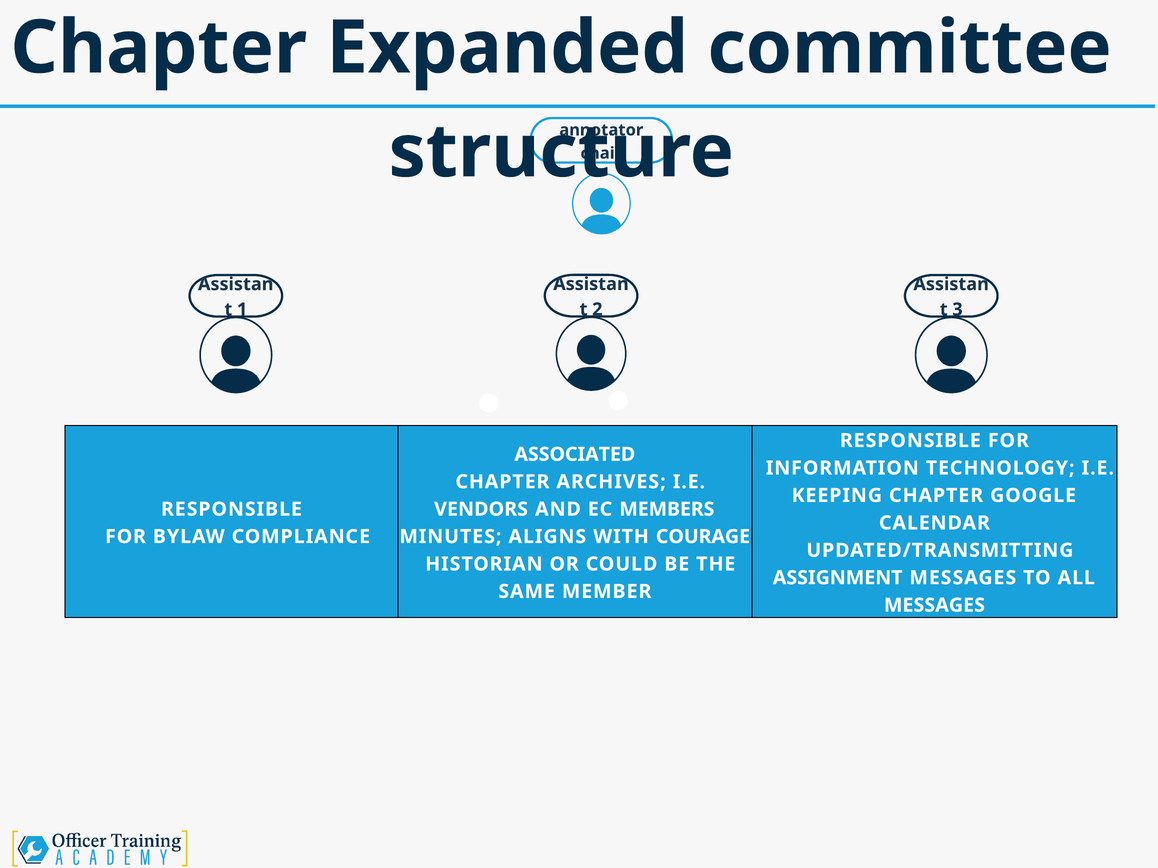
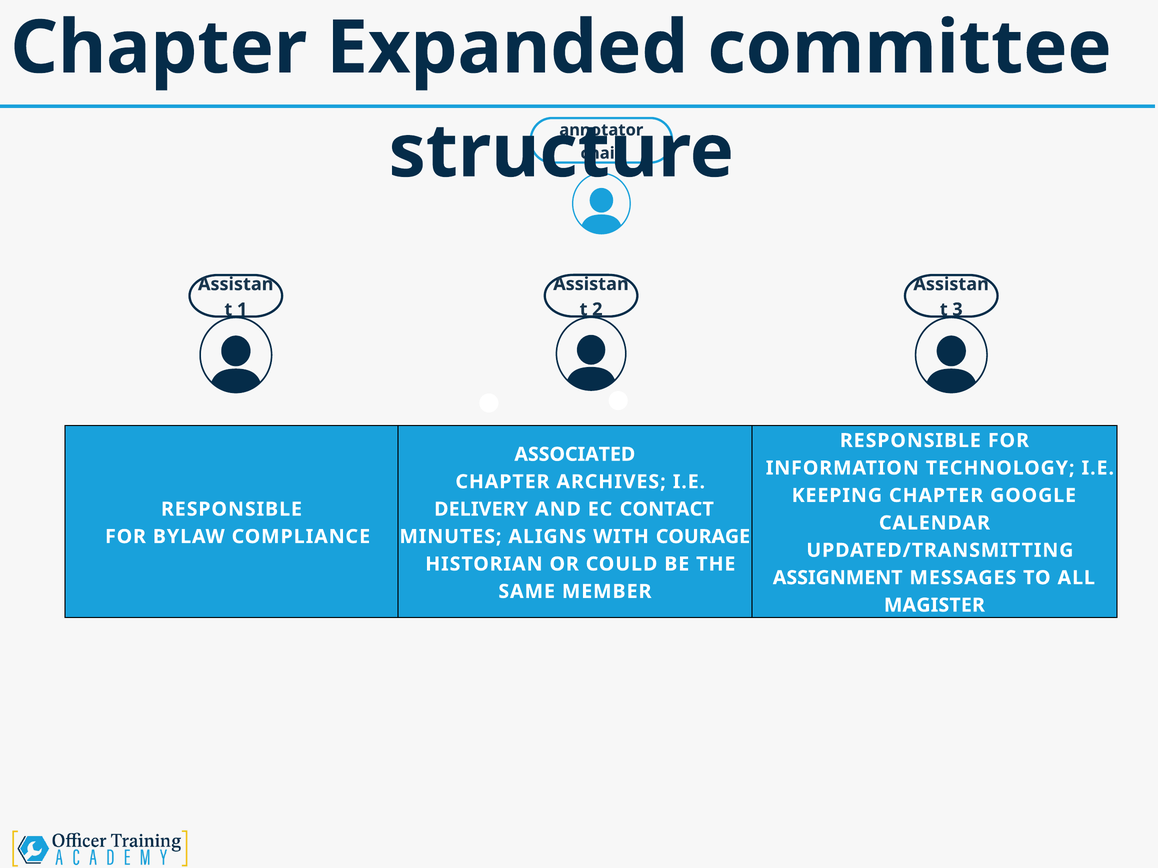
VENDORS: VENDORS -> DELIVERY (481, 510)
MEMBERS: MEMBERS -> CONTACT (667, 510)
MESSAGES: MESSAGES -> MAGISTER (934, 606)
